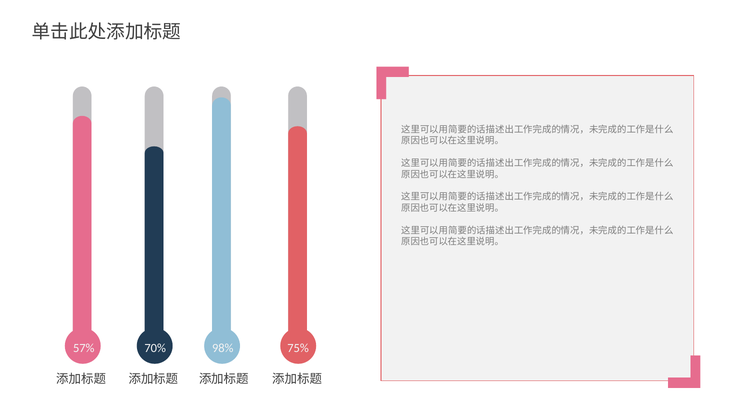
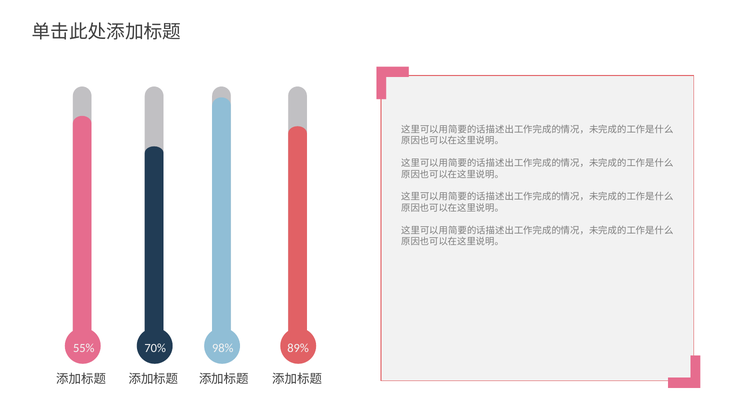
57%: 57% -> 55% (84, 349)
75%: 75% -> 89% (298, 349)
